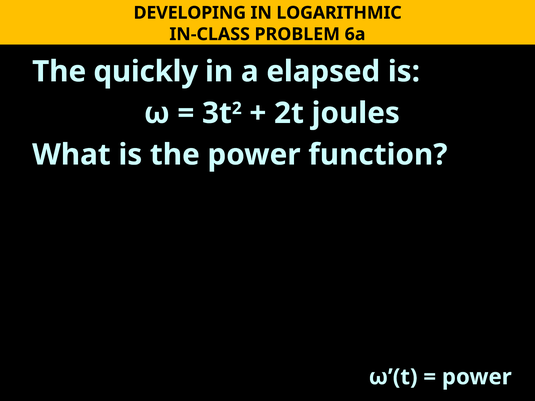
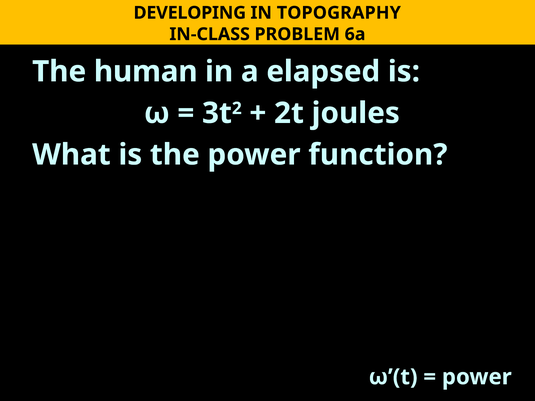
LOGARITHMIC: LOGARITHMIC -> TOPOGRAPHY (339, 13)
quickly: quickly -> human (146, 72)
